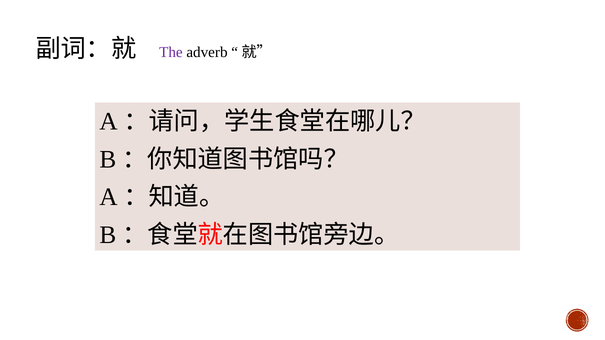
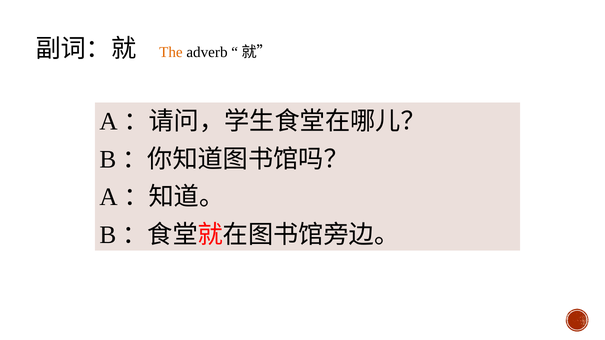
The colour: purple -> orange (171, 52)
